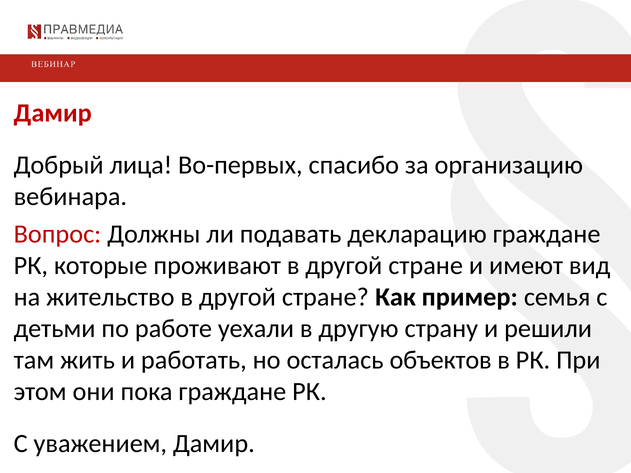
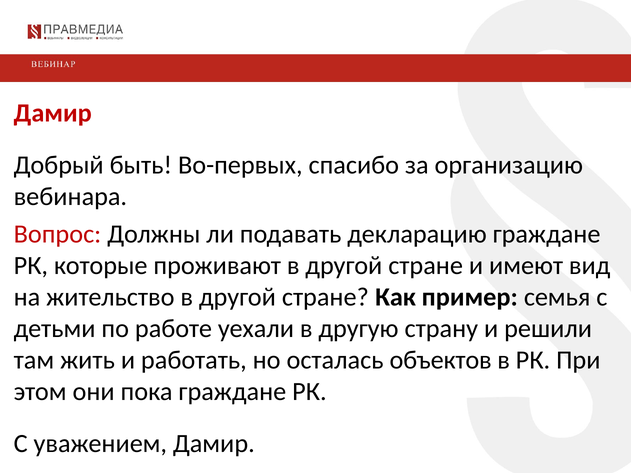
лица: лица -> быть (141, 165)
